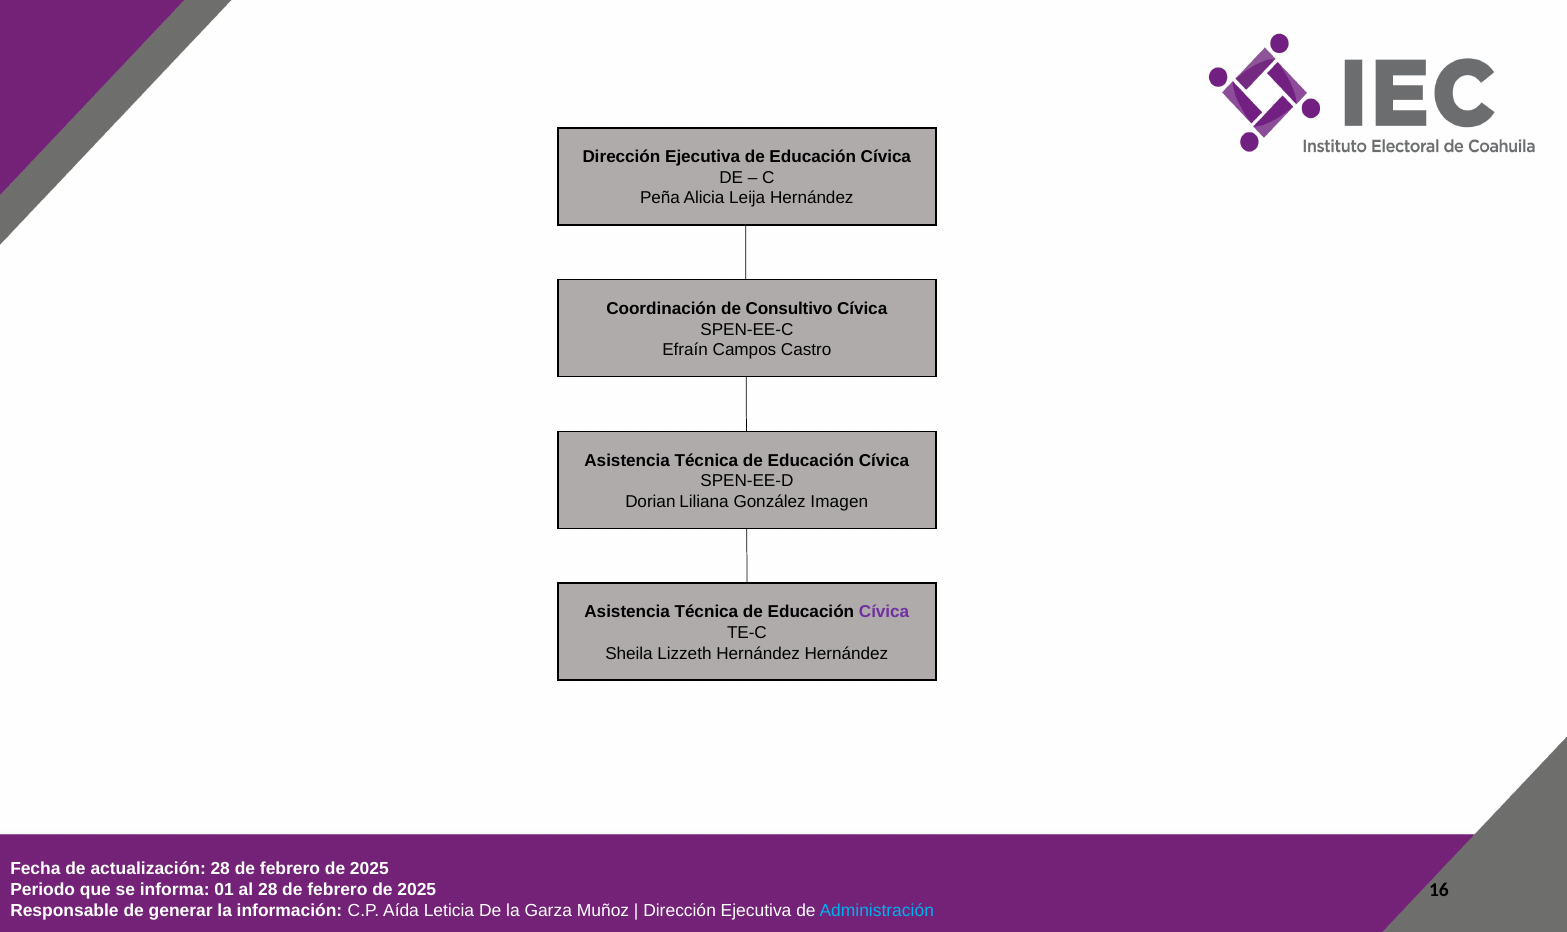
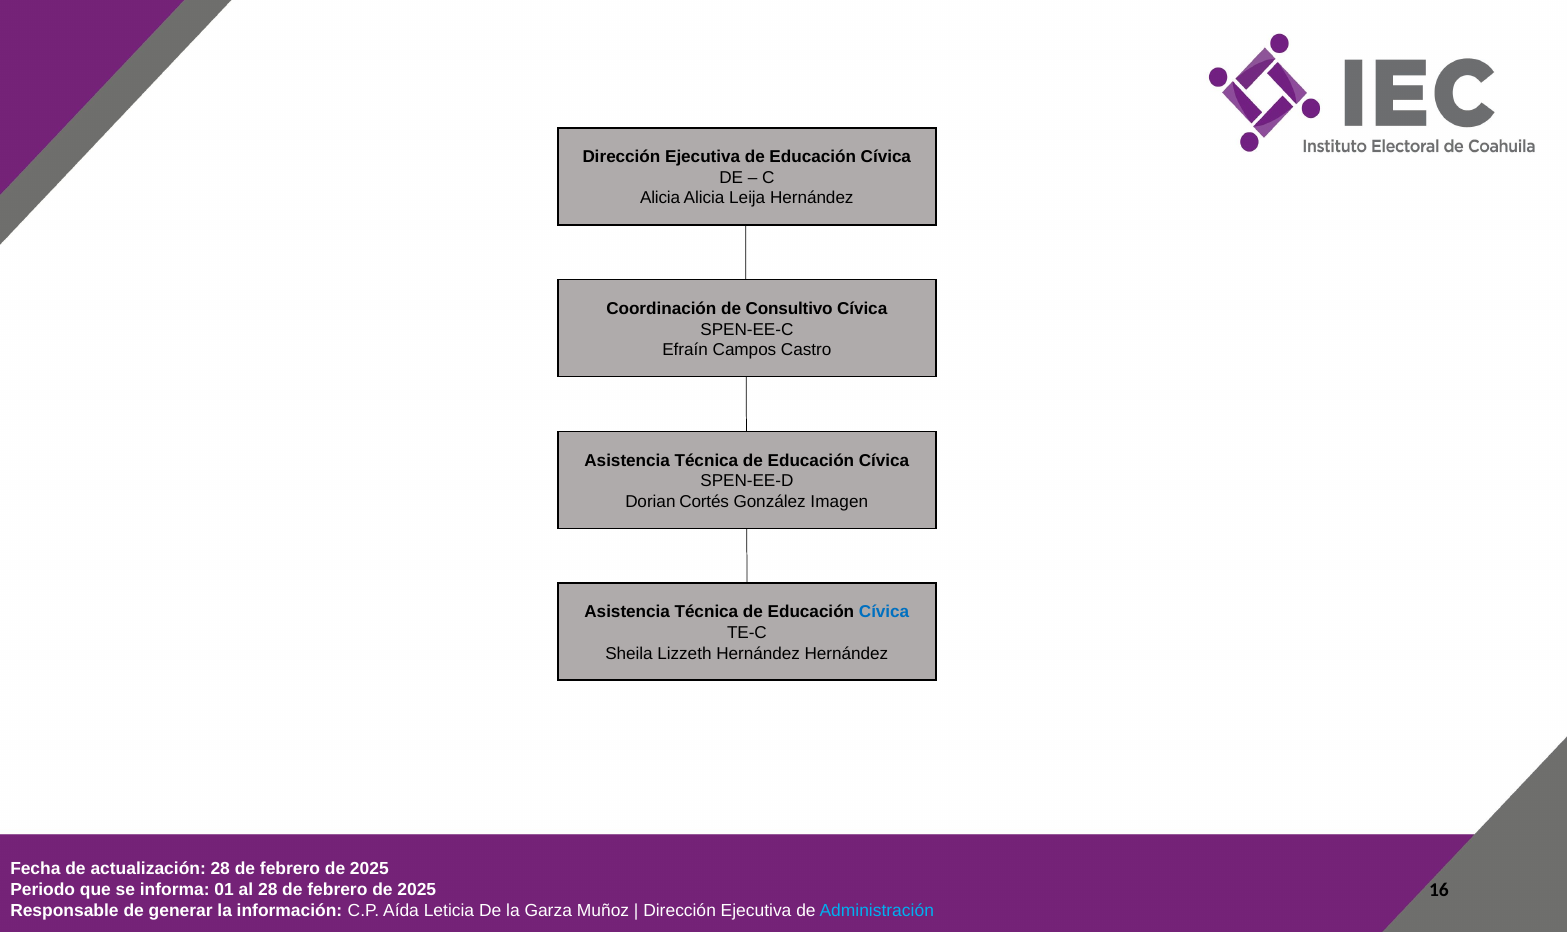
Peña: Peña -> Alicia (660, 198)
Liliana: Liliana -> Cortés (704, 502)
Cívica colour: purple -> blue (884, 612)
